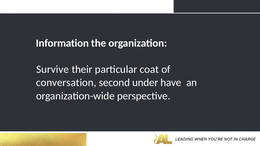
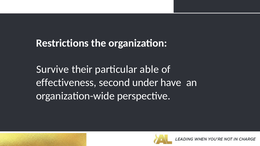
Information: Information -> Restrictions (62, 43)
coat: coat -> able (149, 70)
conversation: conversation -> effectiveness (66, 83)
